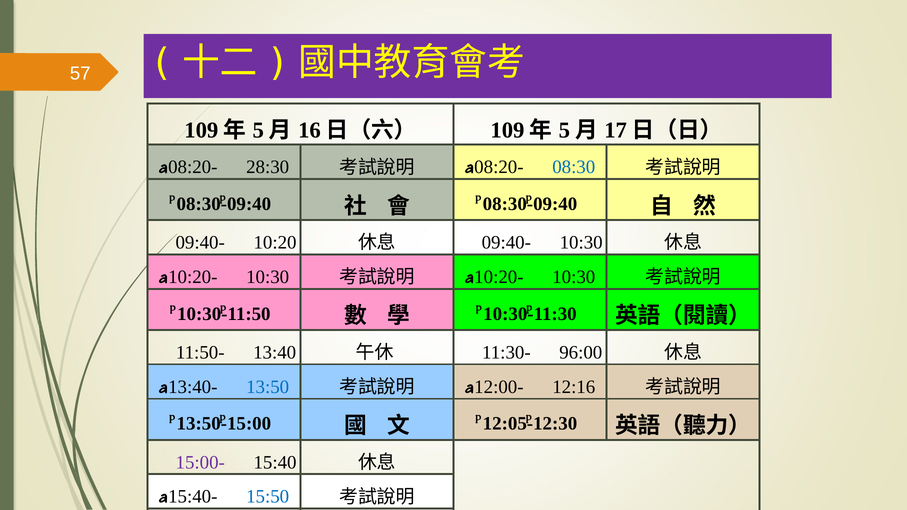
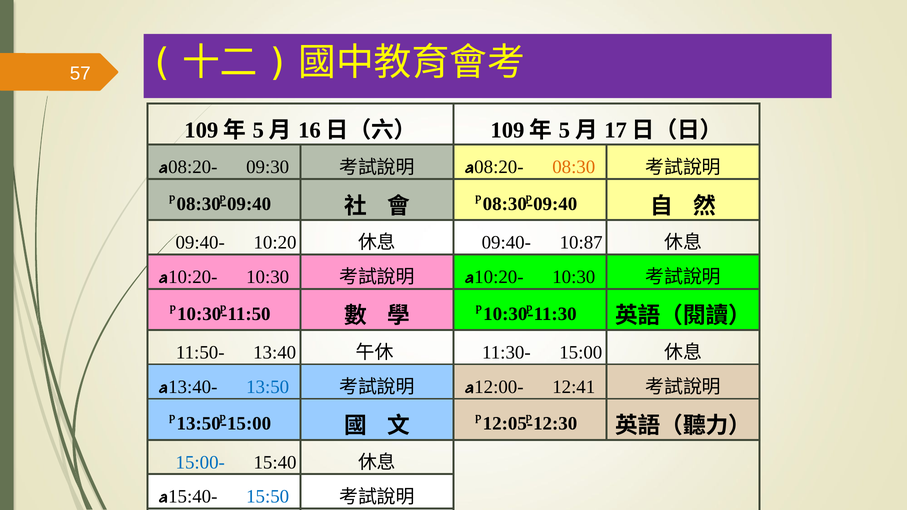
28:30: 28:30 -> 09:30 (268, 167)
08:30 colour: blue -> orange (574, 167)
09:40- 10:30: 10:30 -> 10:87 (581, 243)
96:00: 96:00 -> 15:00 (581, 353)
12:16: 12:16 -> 12:41 (574, 387)
15:00- colour: purple -> blue (200, 463)
